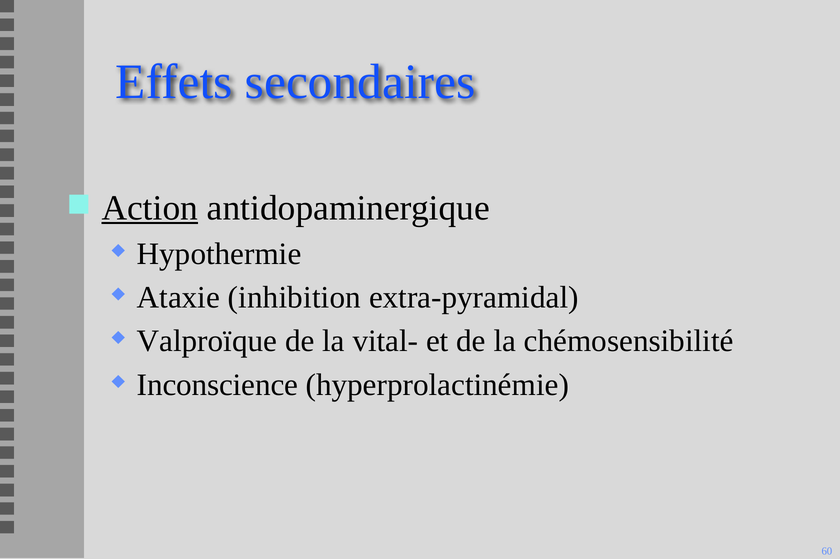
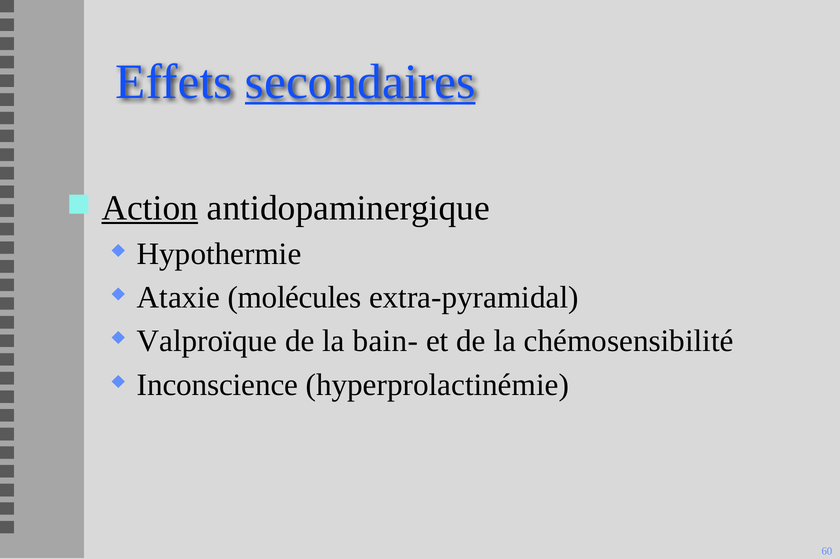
secondaires underline: none -> present (360, 82)
inhibition: inhibition -> molécules (295, 298)
vital-: vital- -> bain- (385, 341)
